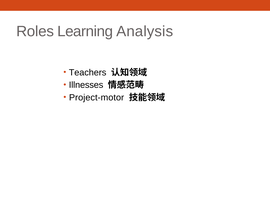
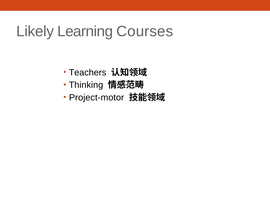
Roles: Roles -> Likely (35, 31)
Analysis: Analysis -> Courses (145, 31)
Illnesses: Illnesses -> Thinking (86, 85)
